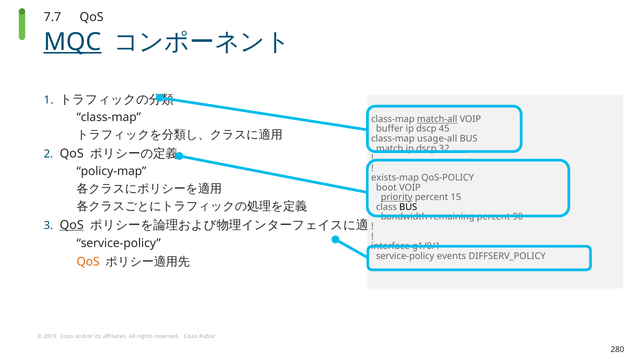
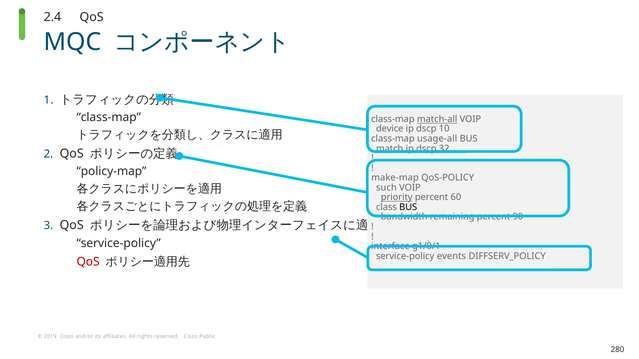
7.7: 7.7 -> 2.4 (52, 17)
MQC underline: present -> none (72, 42)
buffer: buffer -> device (390, 129)
45: 45 -> 10 (444, 129)
exists-map: exists-map -> make-map (395, 178)
boot: boot -> such (386, 188)
15: 15 -> 60 (456, 198)
QoS underline: present -> none (72, 225)
QoS colour: orange -> red (88, 262)
